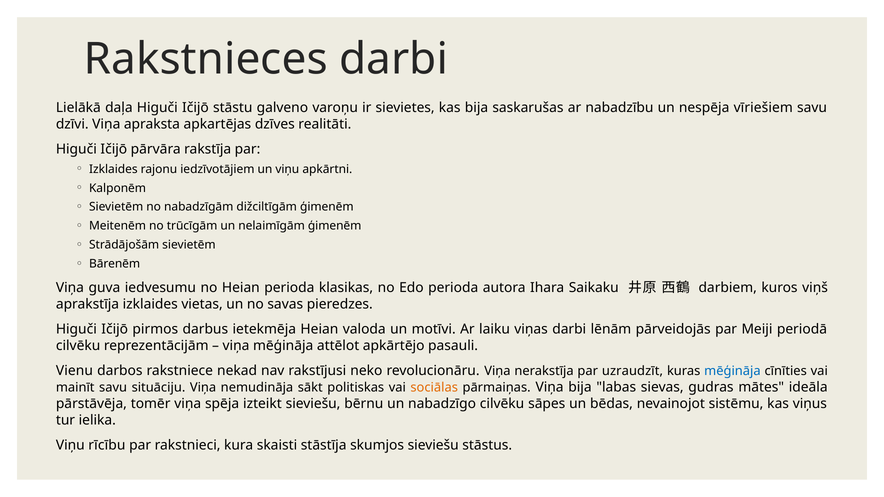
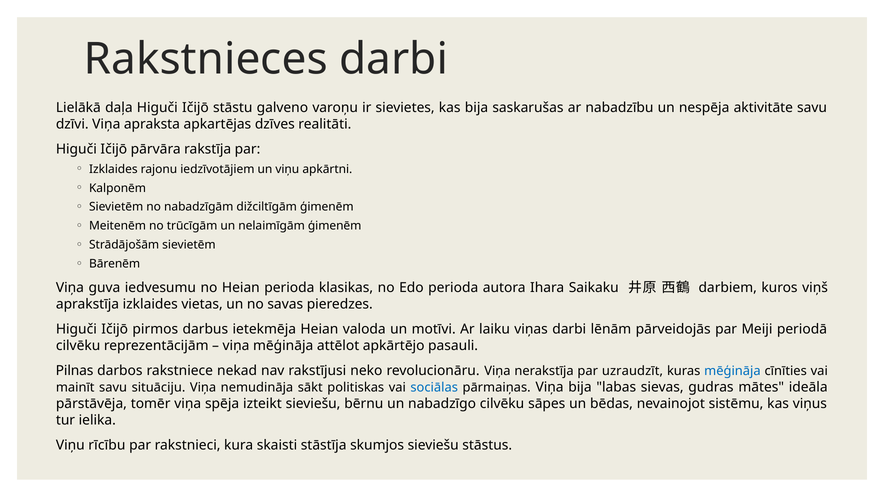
vīriešiem: vīriešiem -> aktivitāte (763, 108)
Vienu: Vienu -> Pilnas (75, 371)
sociālas colour: orange -> blue (434, 388)
